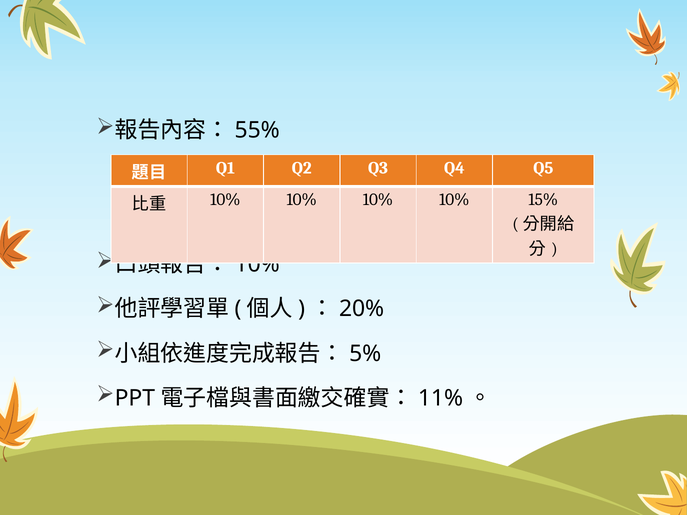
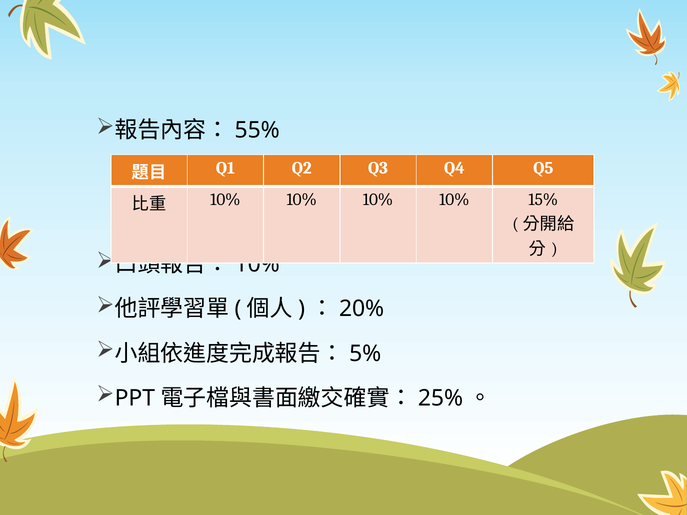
11%: 11% -> 25% (440, 398)
